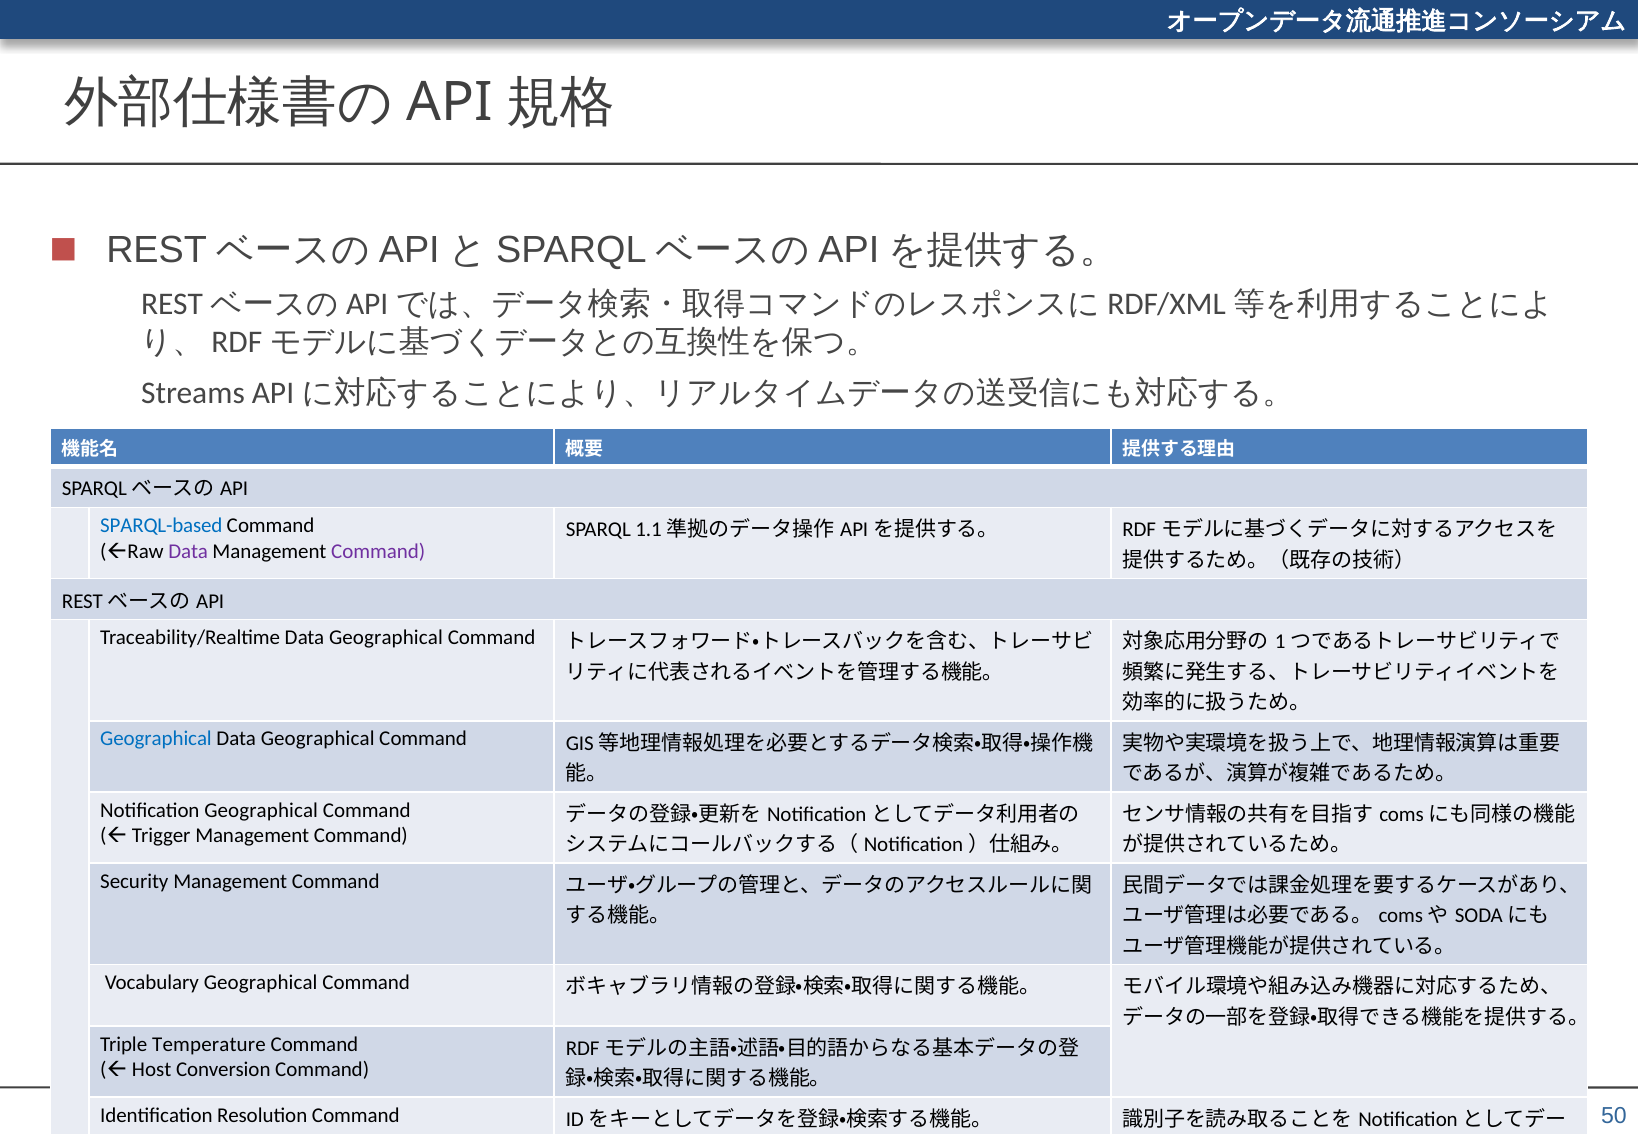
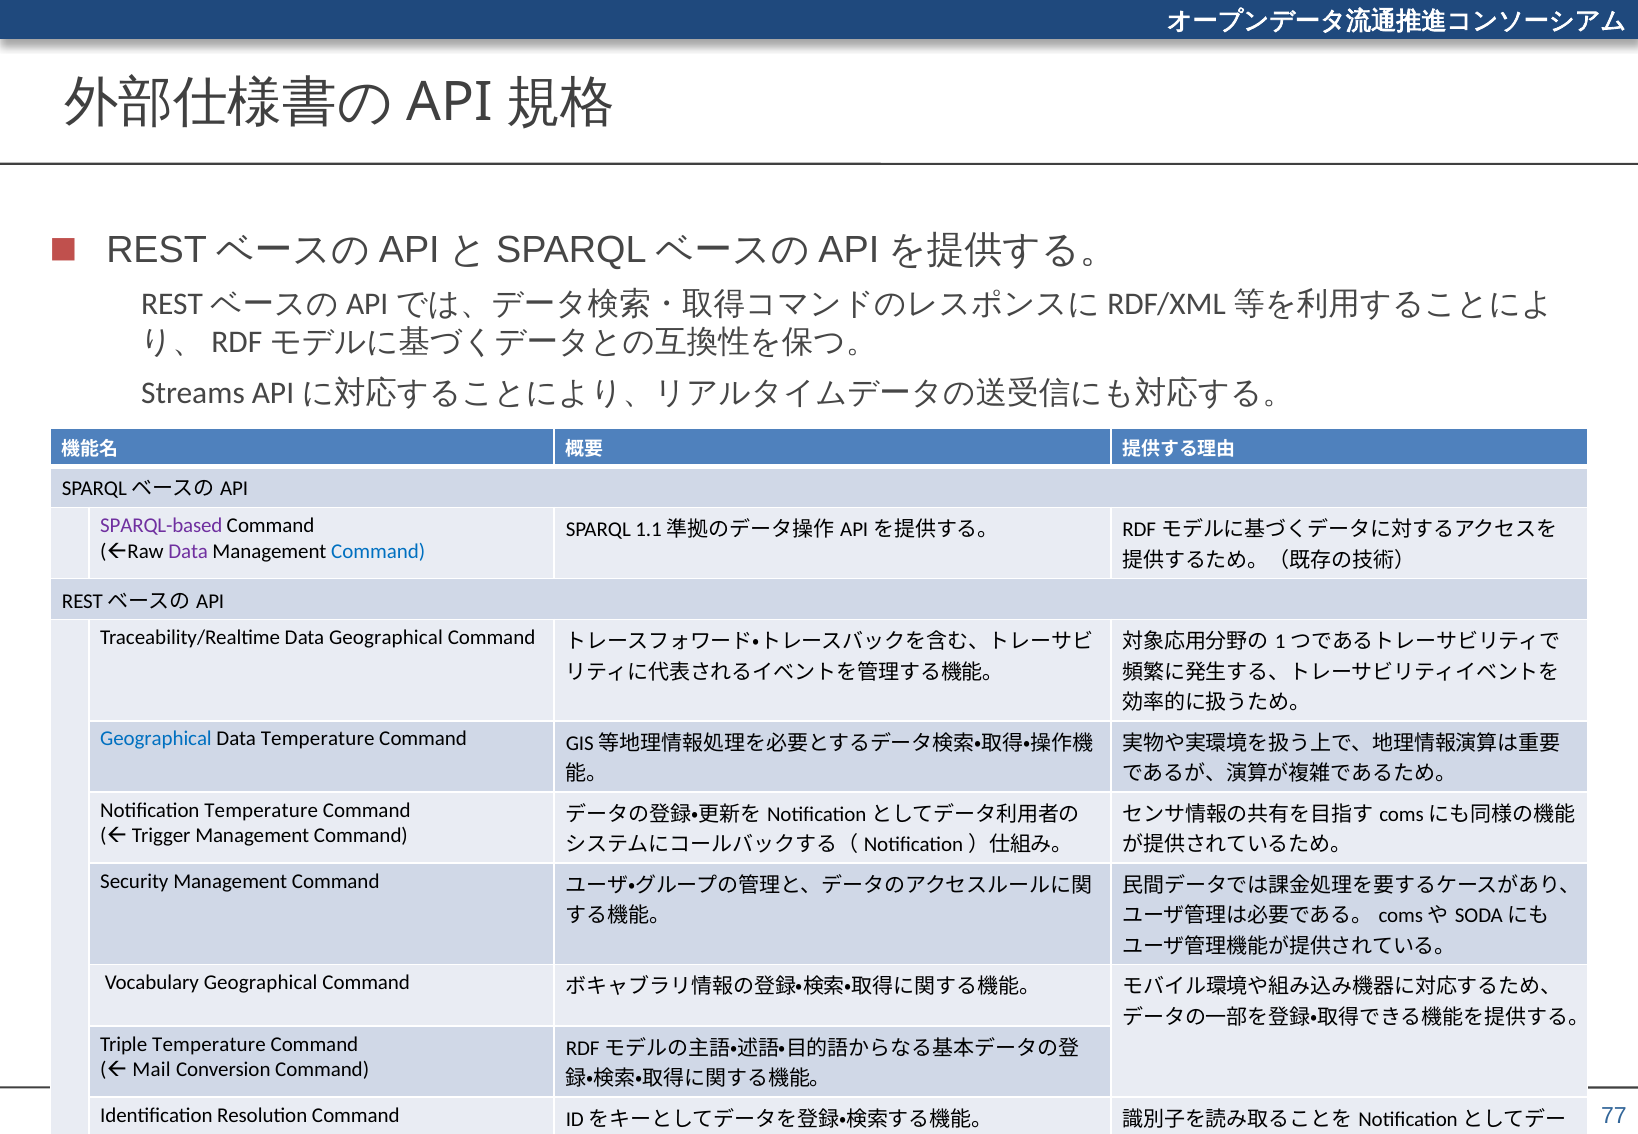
SPARQL-based colour: blue -> purple (161, 526)
Command colour: purple -> blue (378, 551)
Geographical: Geographical -> Temperature (318, 739)
Notification Geographical: Geographical -> Temperature (261, 810)
Host: Host -> Mail (152, 1070)
50: 50 -> 77 (1614, 1116)
